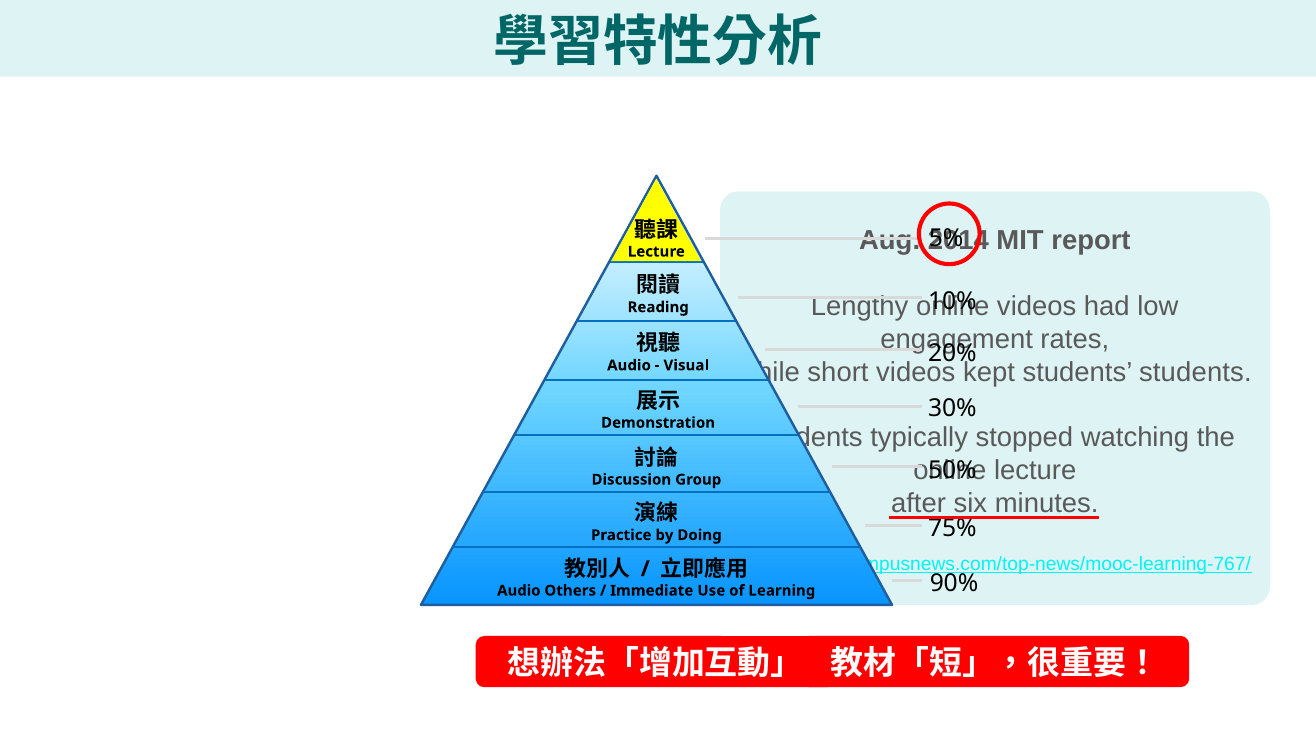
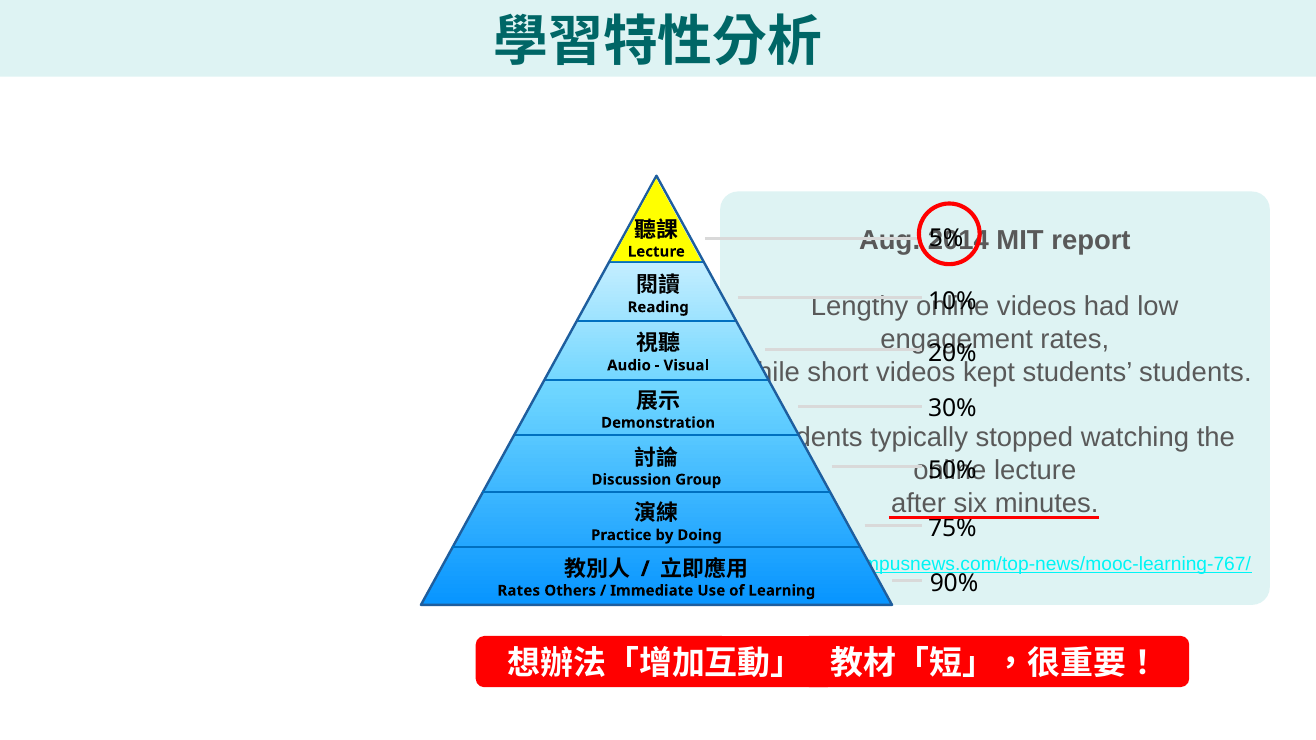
Audio: Audio -> Rates (519, 591)
